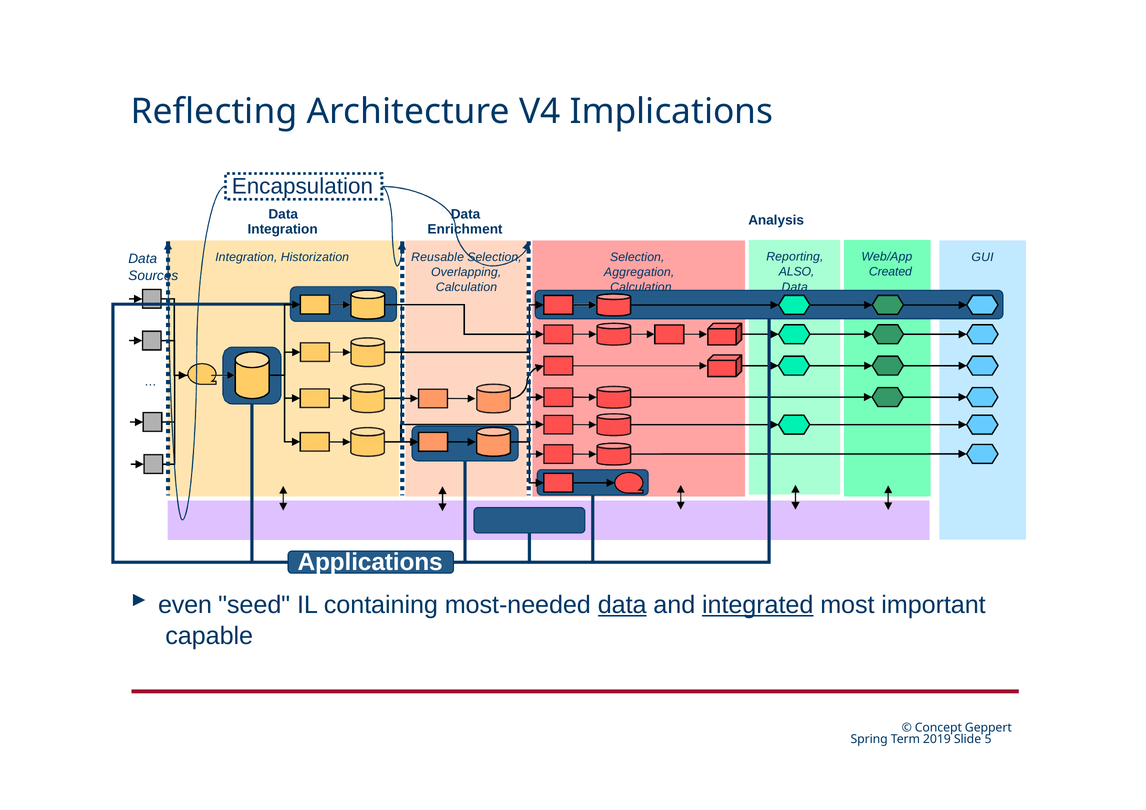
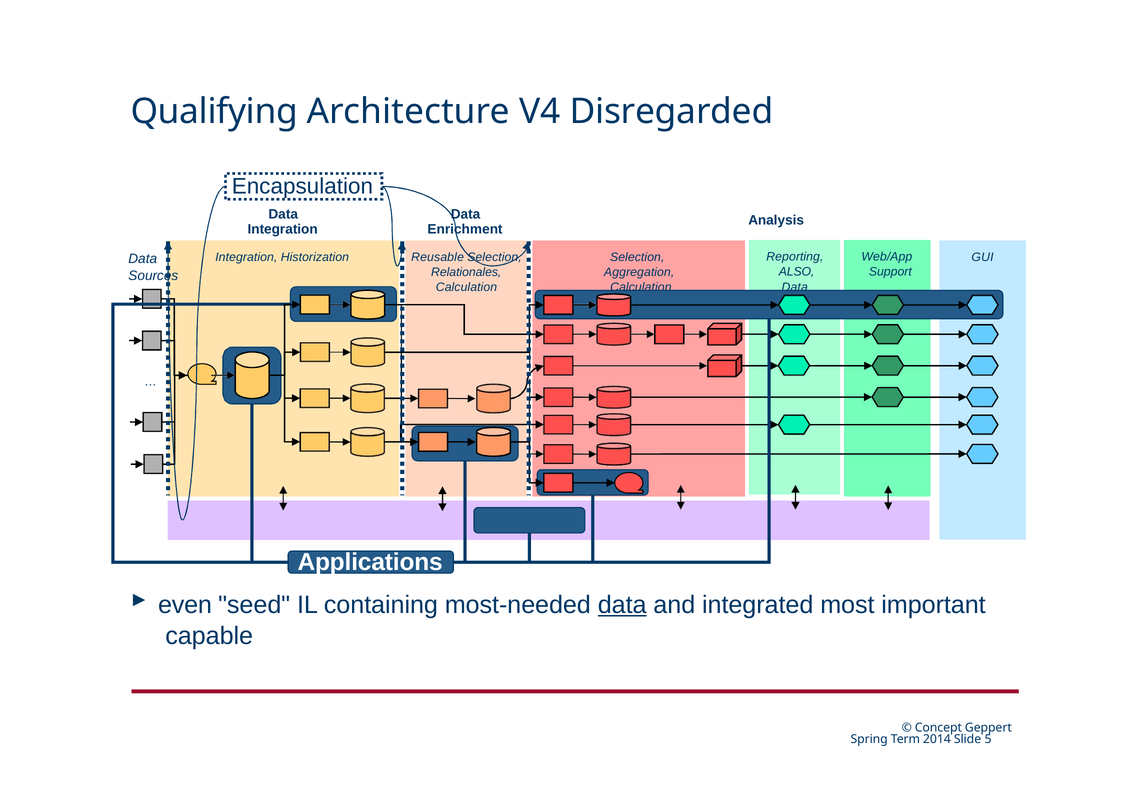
Reflecting: Reflecting -> Qualifying (214, 112)
Implications: Implications -> Disregarded (672, 112)
Created: Created -> Support (890, 272)
Overlapping: Overlapping -> Relationales (466, 273)
integrated underline: present -> none (758, 605)
2019: 2019 -> 2014 (937, 740)
